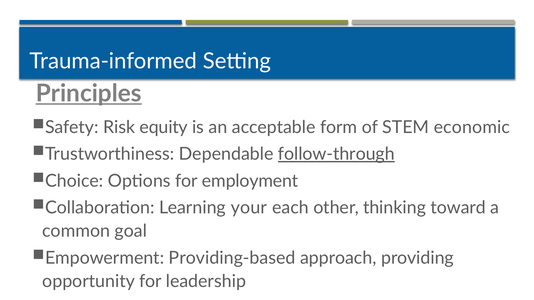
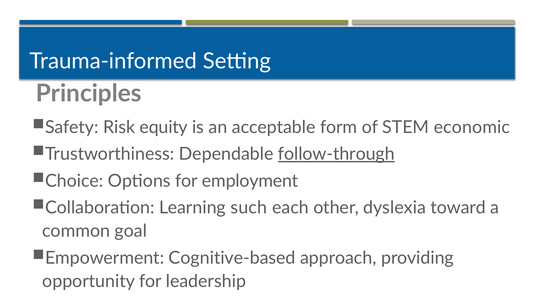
Principles underline: present -> none (89, 94)
your: your -> such (249, 208)
thinking: thinking -> dyslexia (394, 208)
Providing-based: Providing-based -> Cognitive-based (232, 258)
